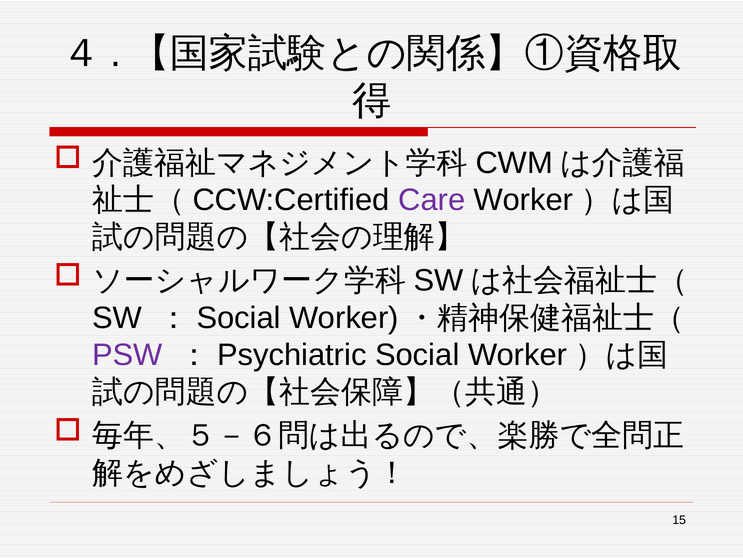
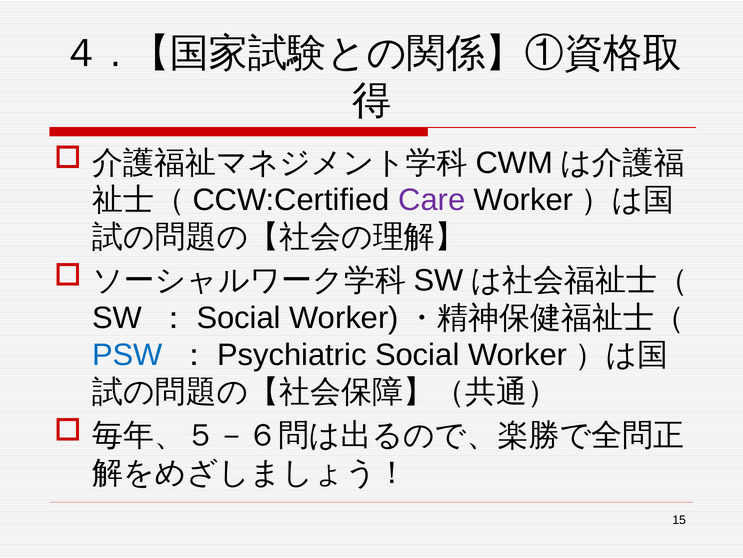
PSW colour: purple -> blue (127, 355)
